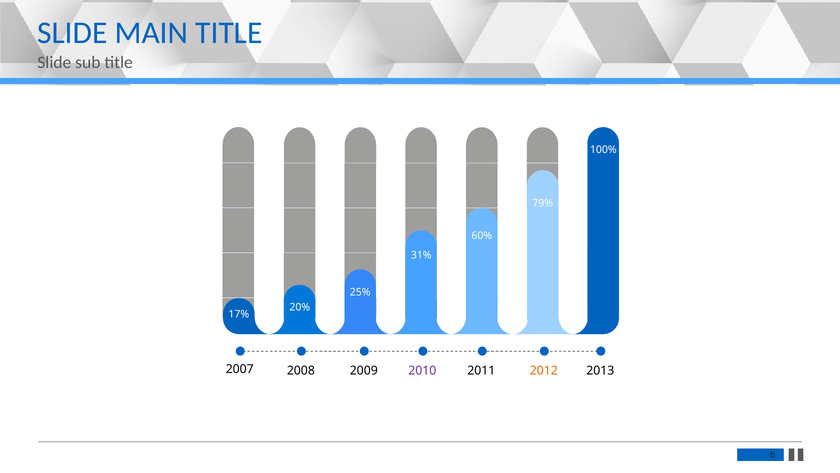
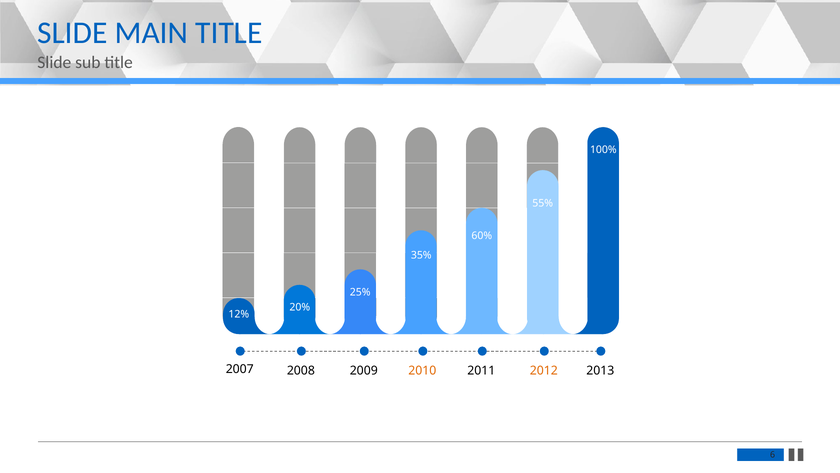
79%: 79% -> 55% (543, 203)
31%: 31% -> 35% (421, 255)
17%: 17% -> 12% (239, 314)
2010 colour: purple -> orange (422, 370)
